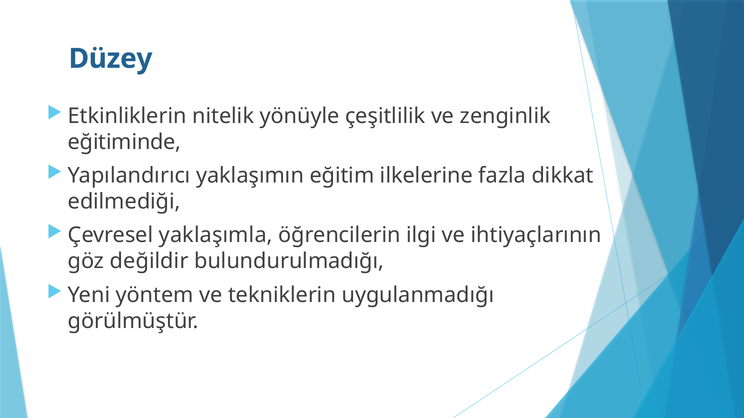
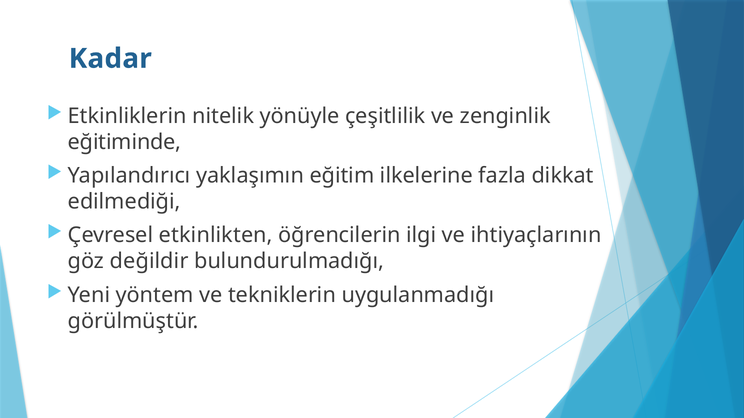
Düzey: Düzey -> Kadar (110, 59)
yaklaşımla: yaklaşımla -> etkinlikten (216, 236)
